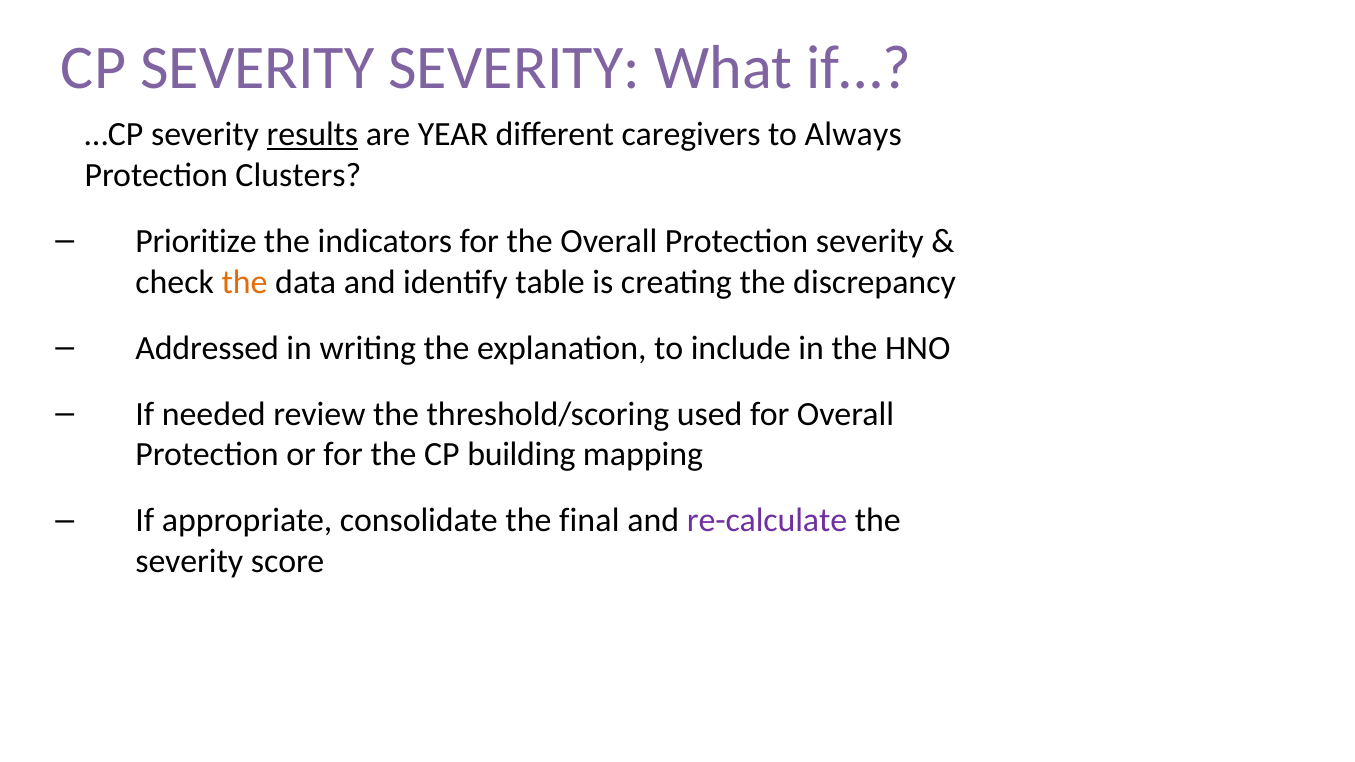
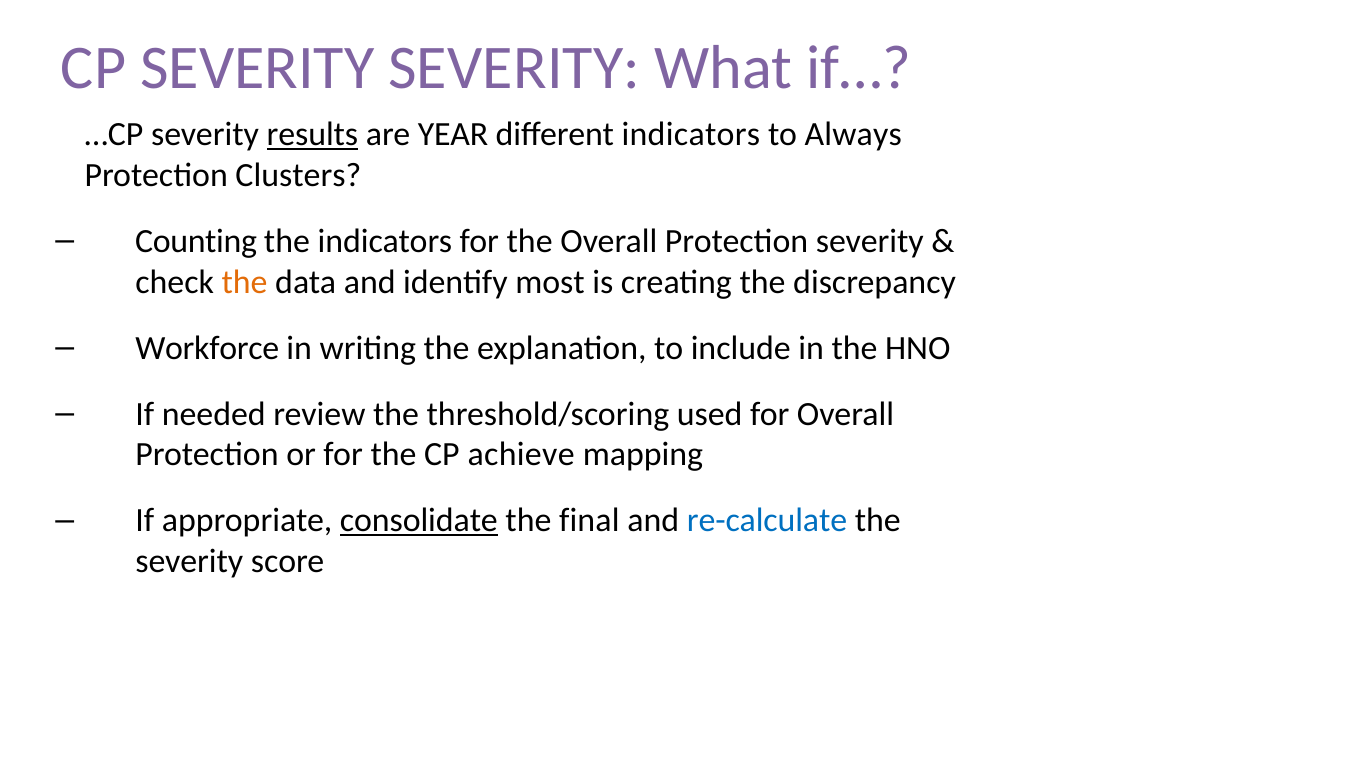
different caregivers: caregivers -> indicators (691, 135)
Prioritize: Prioritize -> Counting (196, 241)
table: table -> most (550, 282)
Addressed: Addressed -> Workforce (207, 348)
building: building -> achieve (521, 455)
consolidate underline: none -> present (419, 521)
re-calculate colour: purple -> blue (767, 521)
